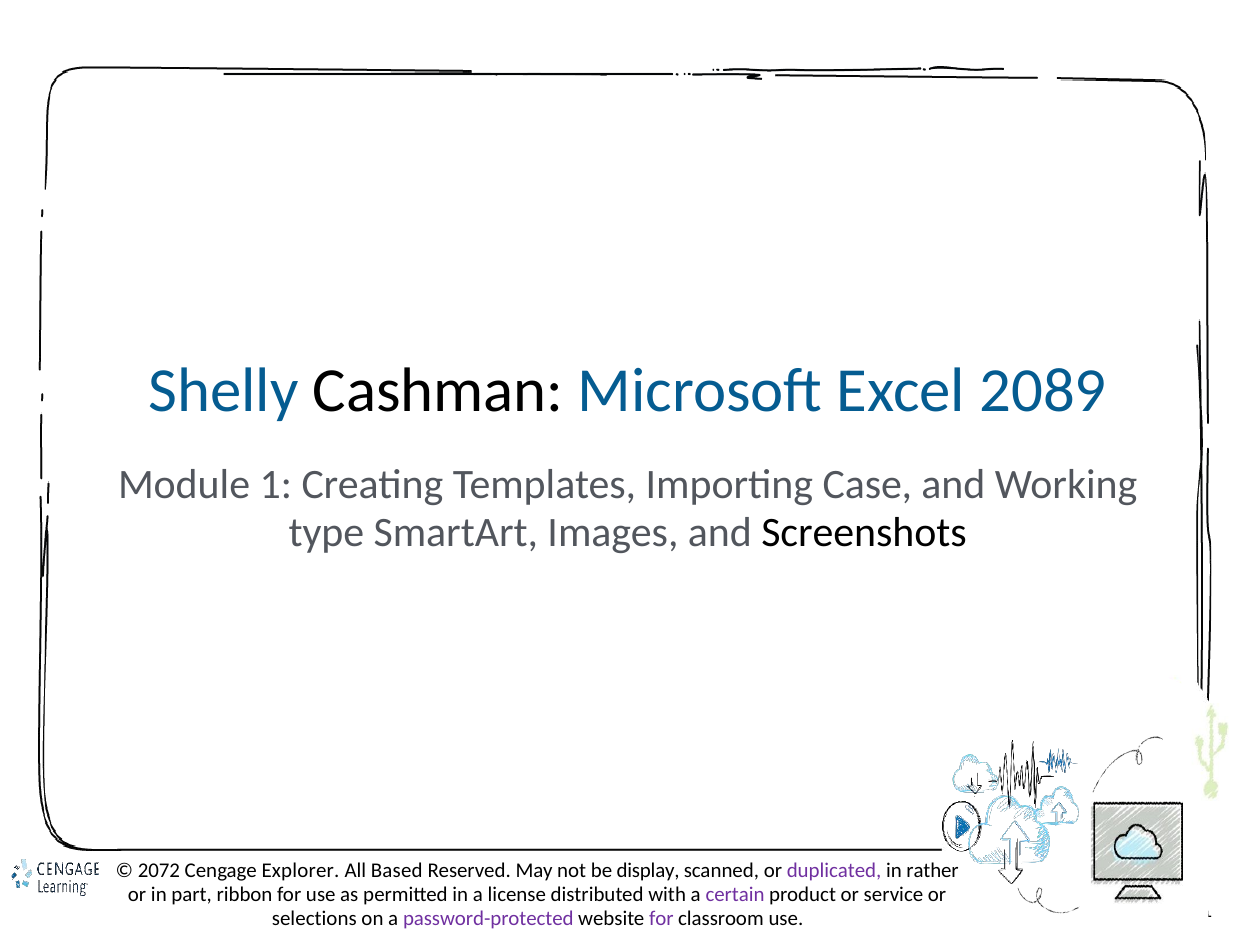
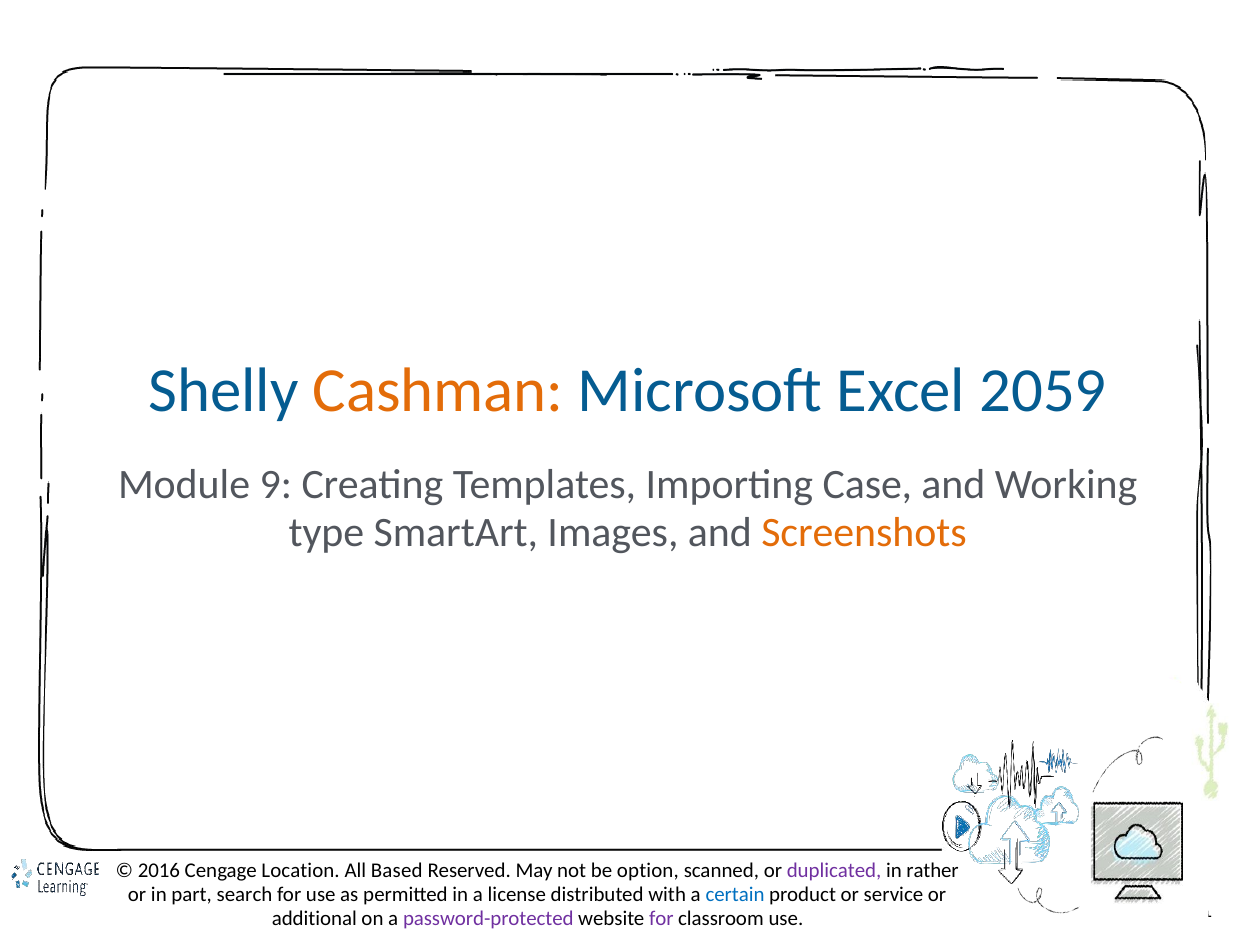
Cashman colour: black -> orange (438, 391)
2089: 2089 -> 2059 (1043, 391)
Module 1: 1 -> 9 (276, 485)
Screenshots colour: black -> orange (864, 533)
2072: 2072 -> 2016 (159, 870)
Explorer: Explorer -> Location (301, 870)
display: display -> option (648, 870)
ribbon: ribbon -> search (244, 894)
certain colour: purple -> blue (735, 894)
selections: selections -> additional (314, 918)
